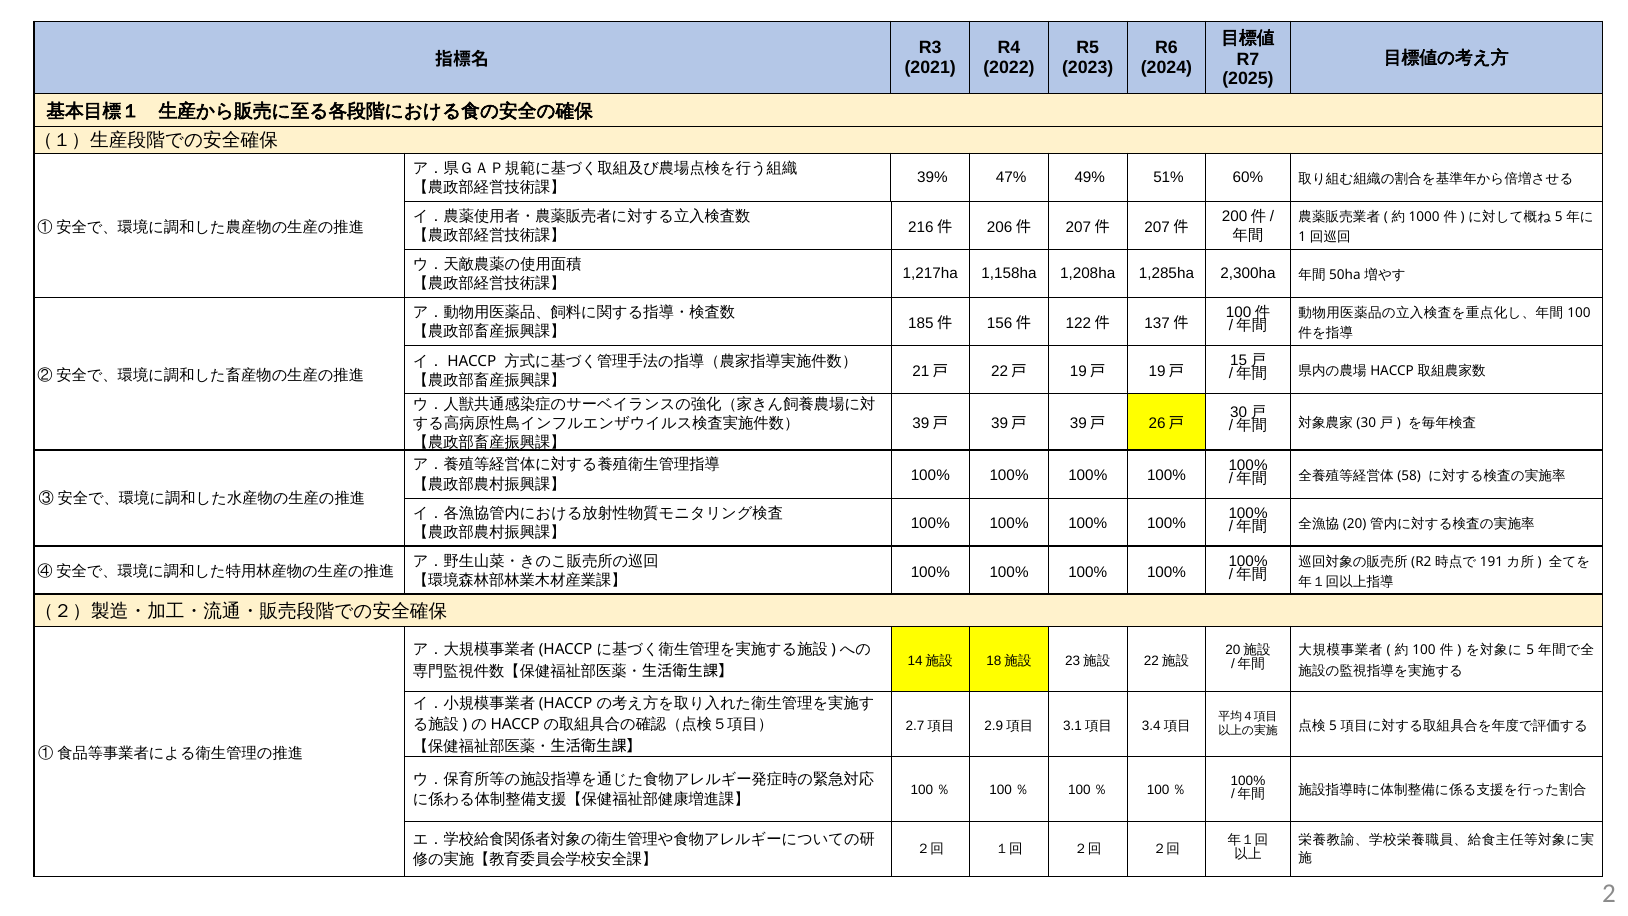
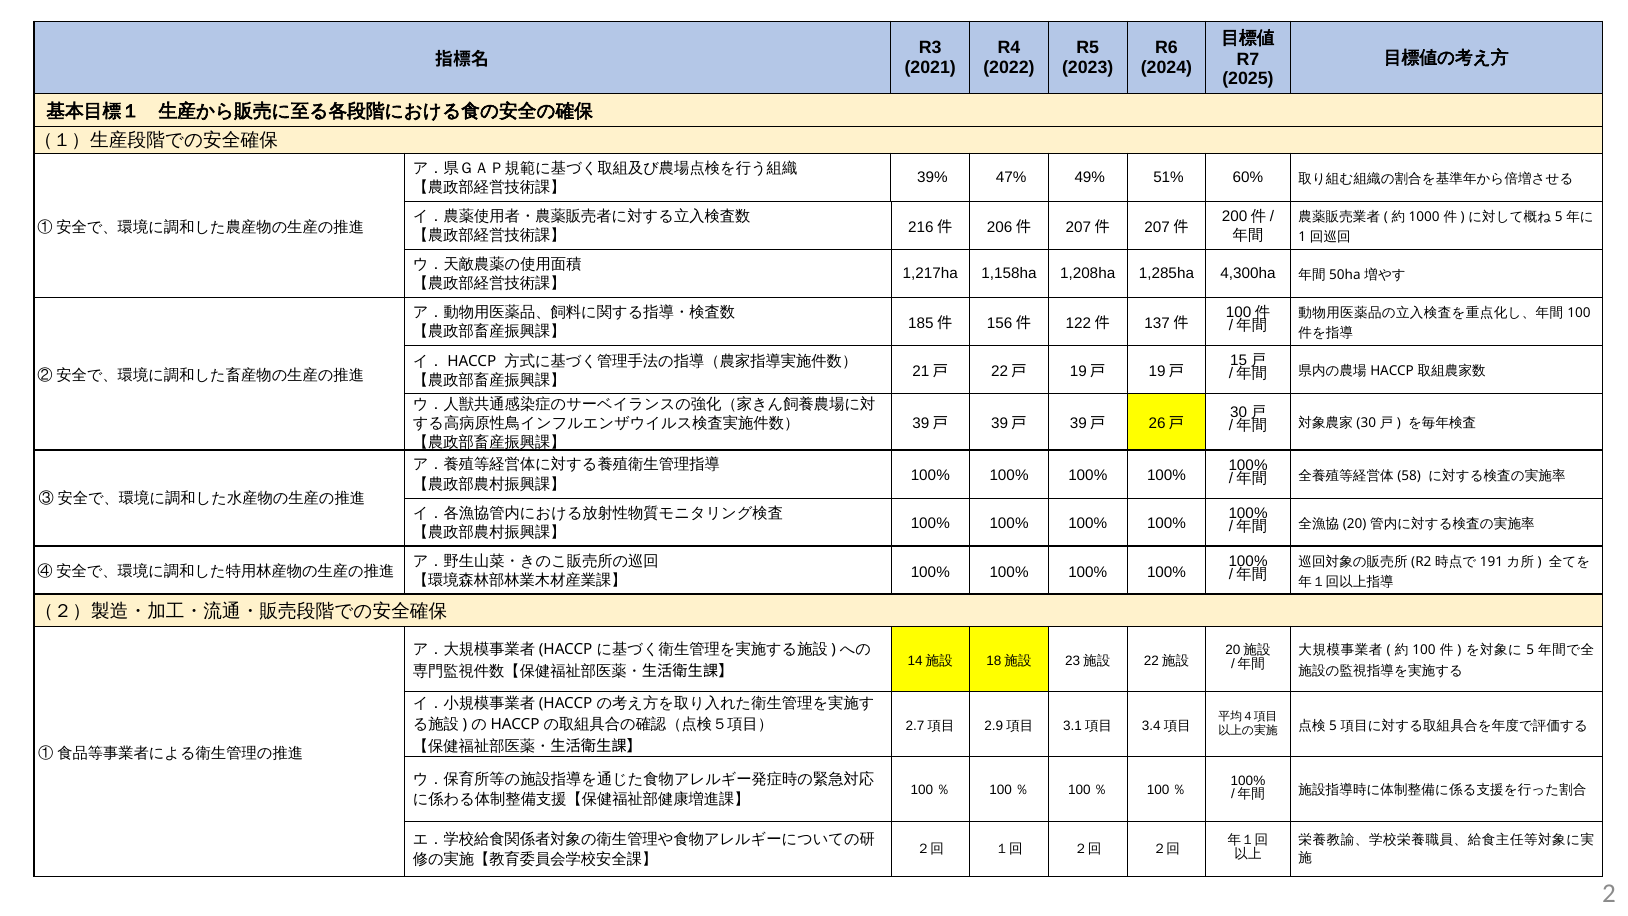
2,300ha: 2,300ha -> 4,300ha (1248, 274)
